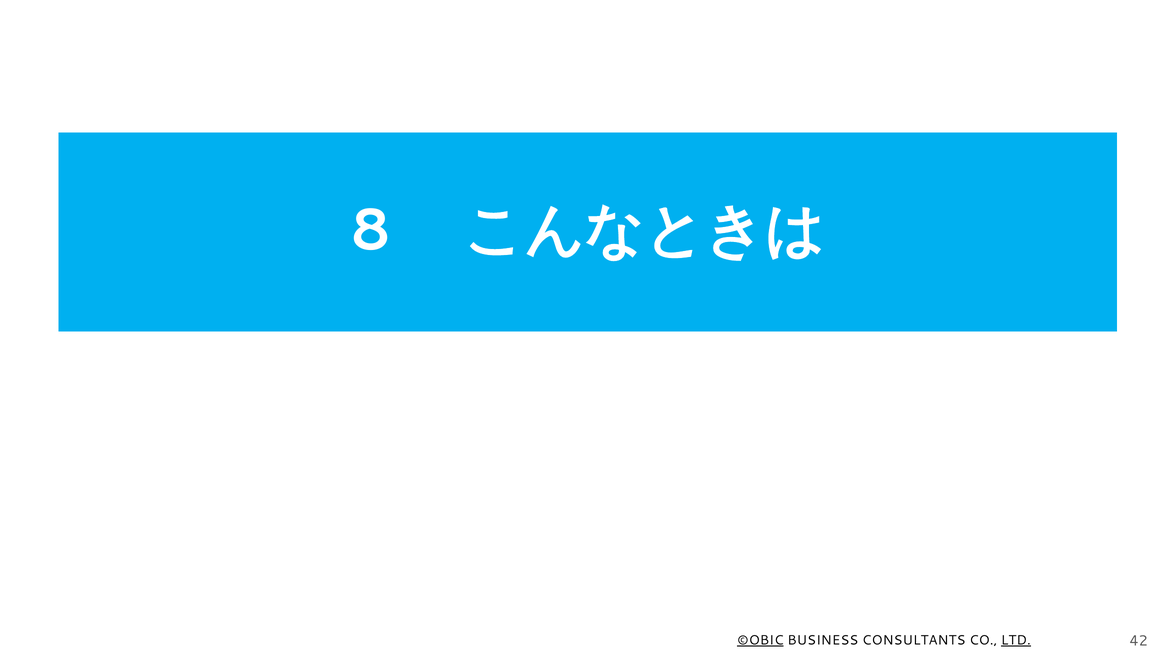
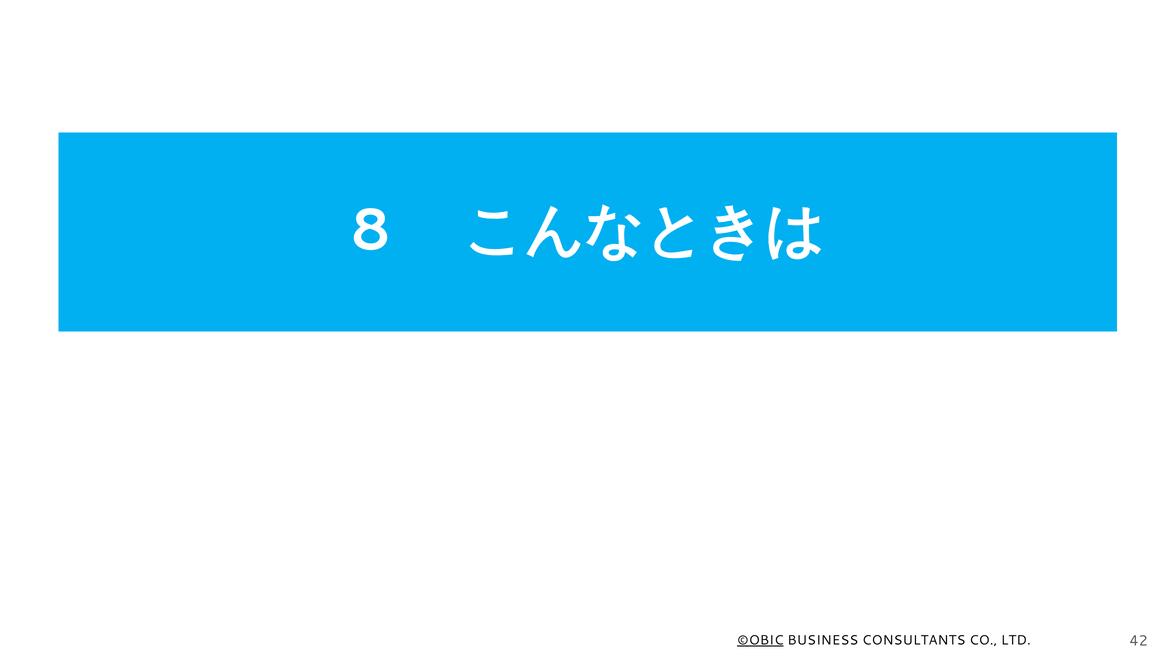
LTD underline: present -> none (1016, 640)
